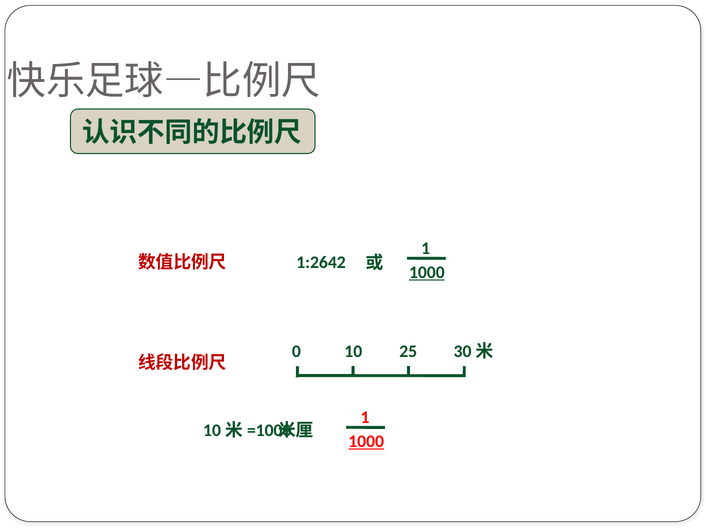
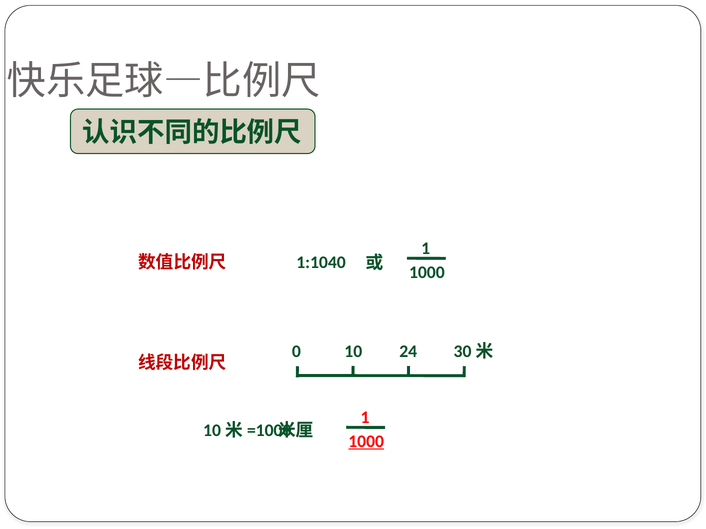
1:2642: 1:2642 -> 1:1040 (321, 263)
1000 underline: present -> none (427, 273)
25: 25 -> 24 (408, 352)
